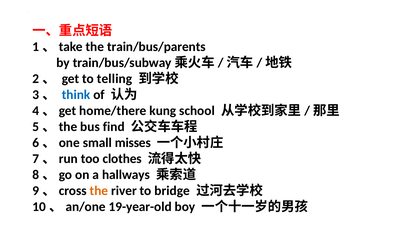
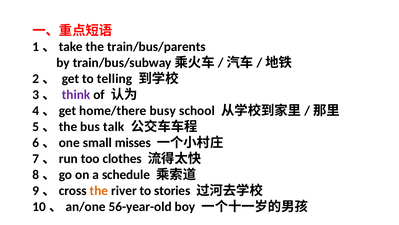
think colour: blue -> purple (76, 95)
kung: kung -> busy (163, 111)
find: find -> talk (114, 126)
hallways: hallways -> schedule (126, 174)
bridge: bridge -> stories (172, 190)
19-year-old: 19-year-old -> 56-year-old (140, 206)
